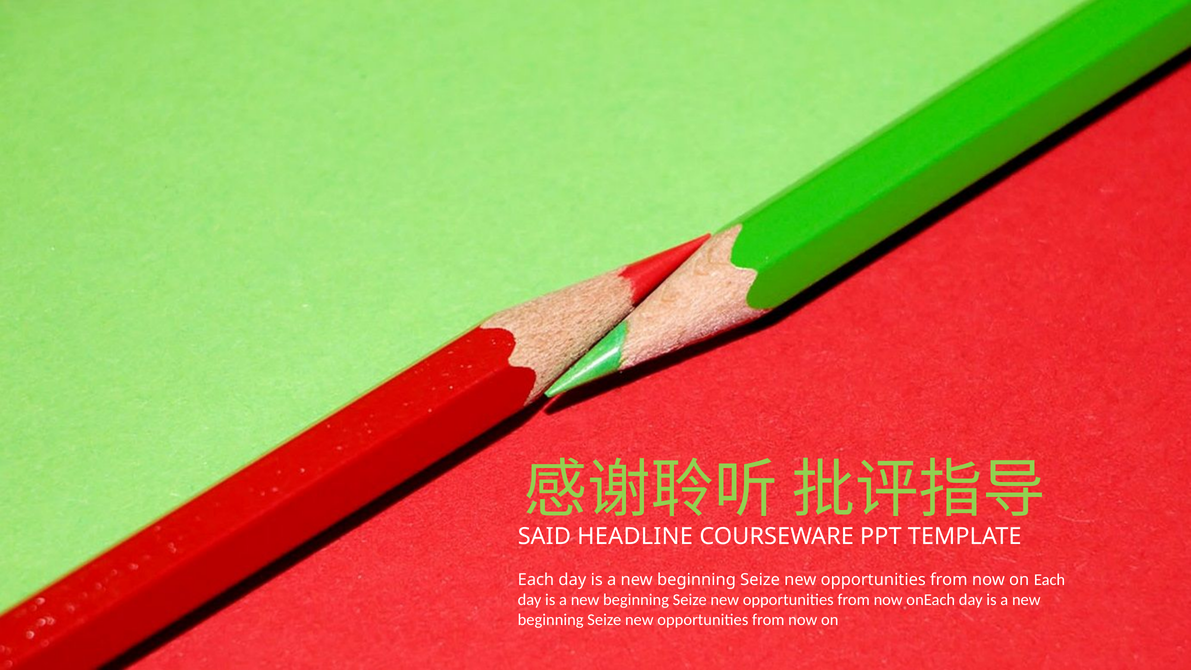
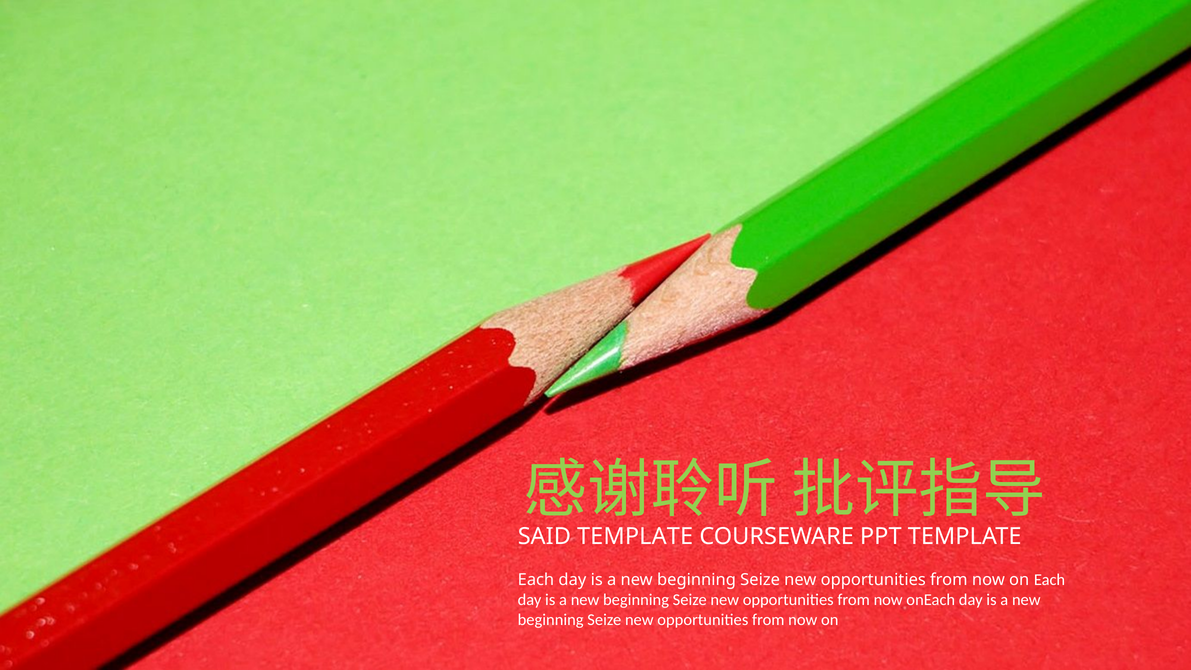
SAID HEADLINE: HEADLINE -> TEMPLATE (635, 536)
